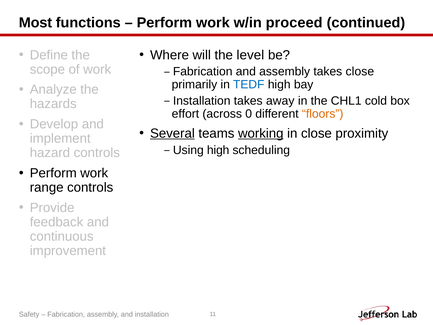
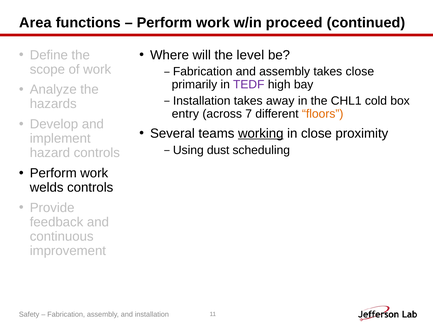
Most: Most -> Area (35, 23)
TEDF colour: blue -> purple (249, 85)
effort: effort -> entry (185, 114)
0: 0 -> 7 (249, 114)
Several underline: present -> none (172, 133)
high: high -> dust (218, 150)
range: range -> welds (47, 187)
